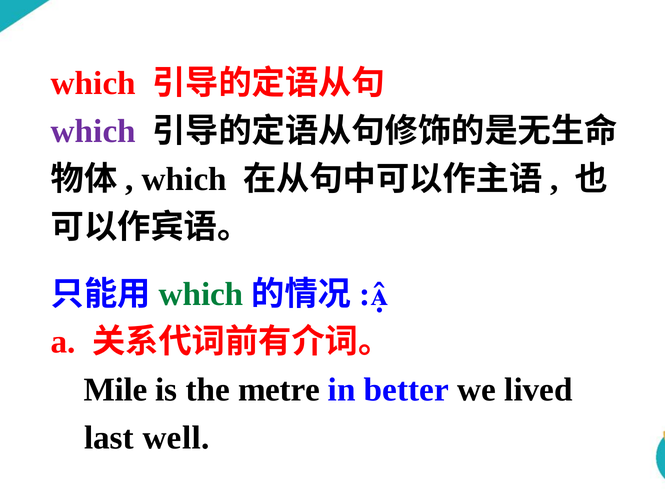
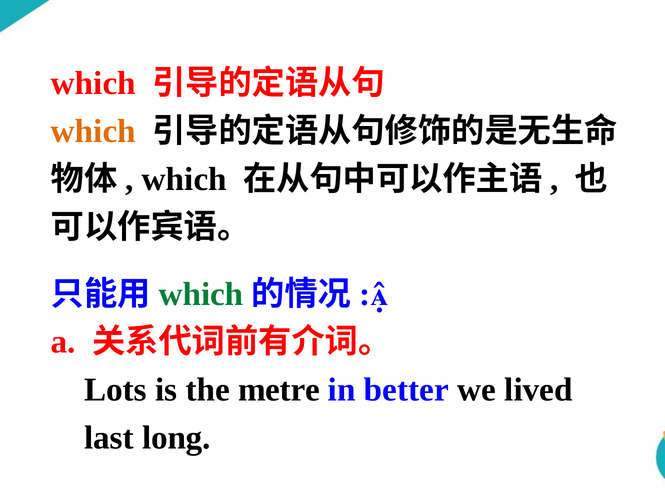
which colour: purple -> orange (93, 131)
Mile: Mile -> Lots (115, 390)
well: well -> long (176, 438)
